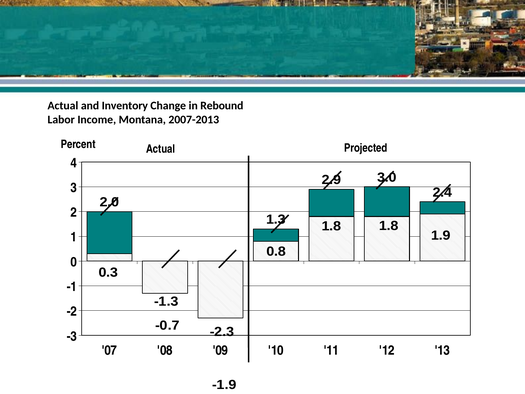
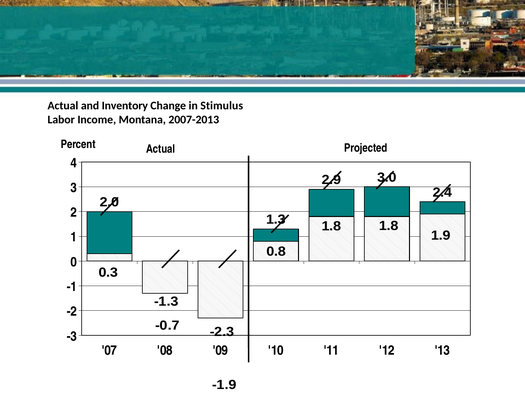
Rebound: Rebound -> Stimulus (222, 106)
